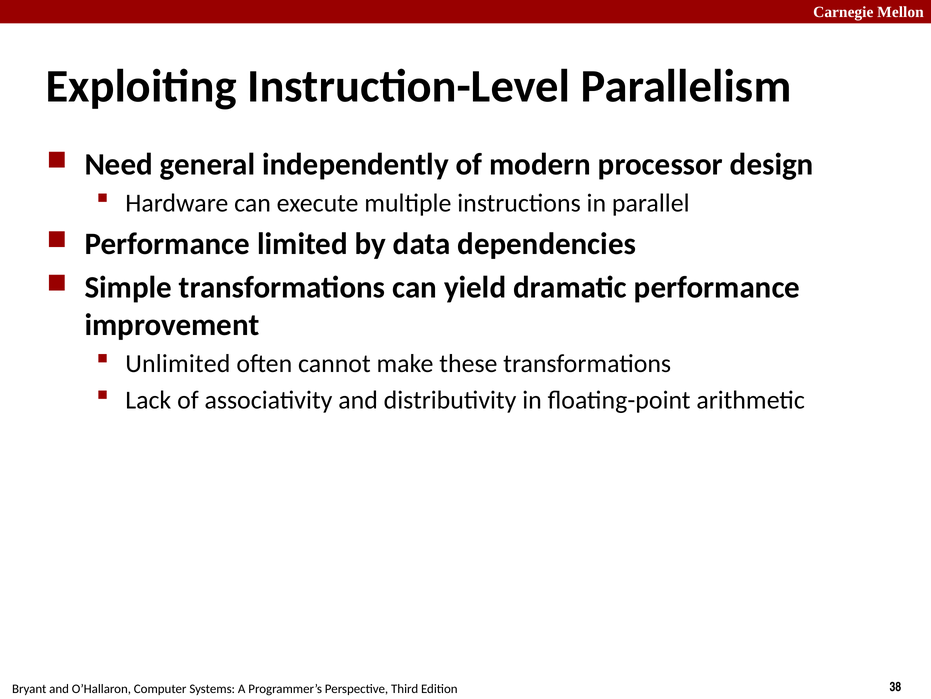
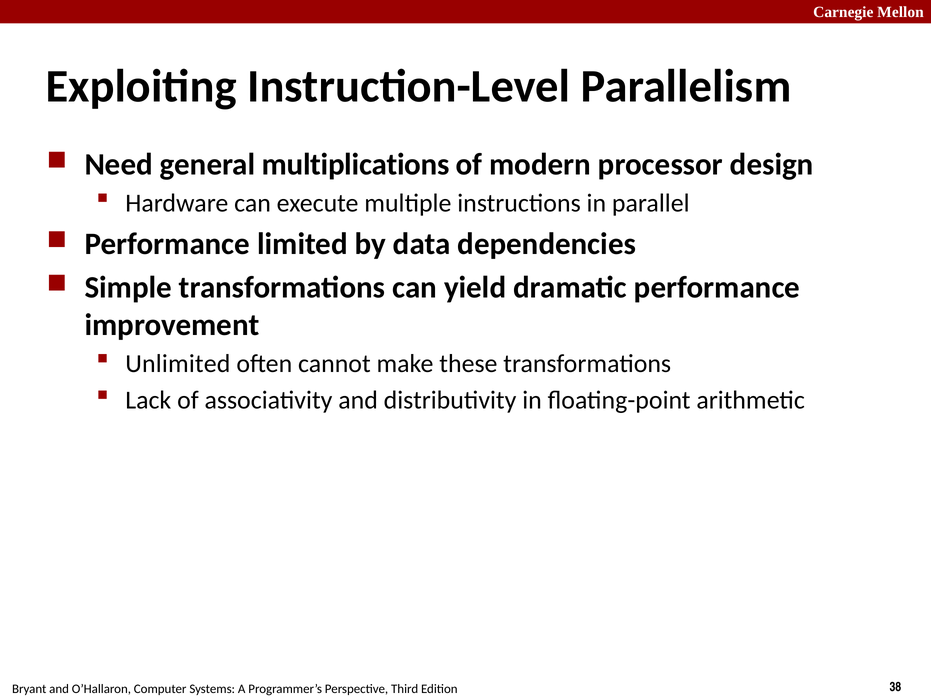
independently: independently -> multiplications (356, 164)
